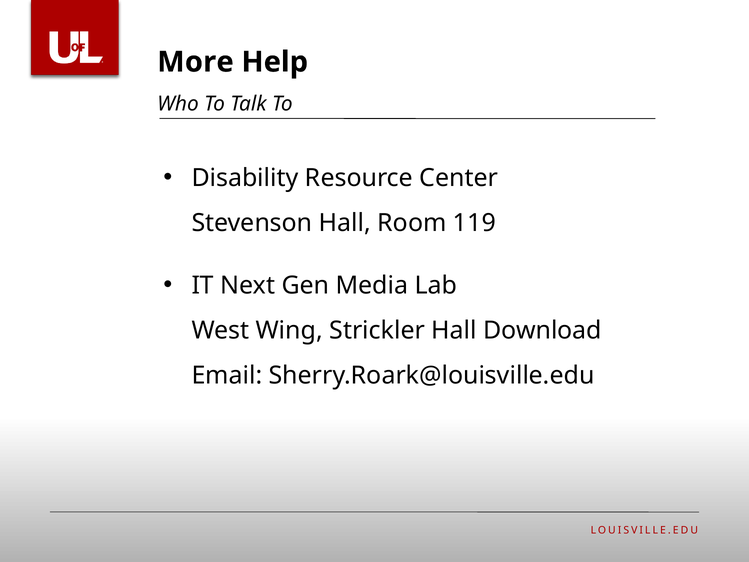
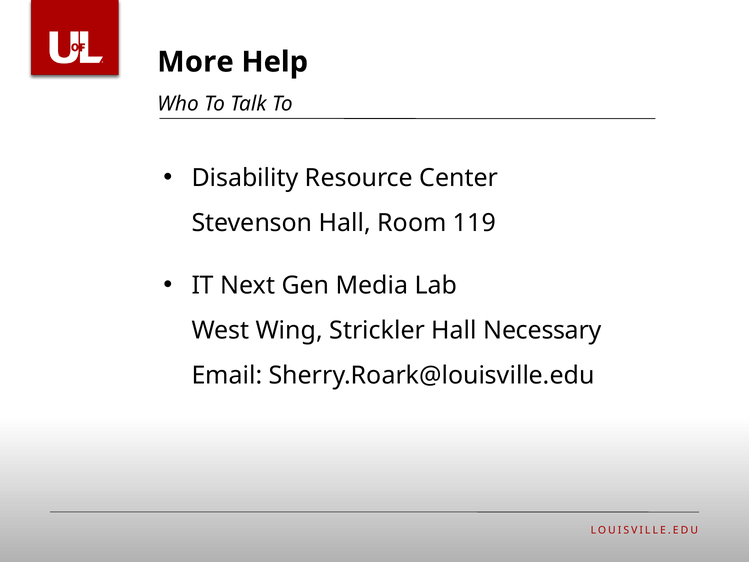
Download: Download -> Necessary (542, 330)
